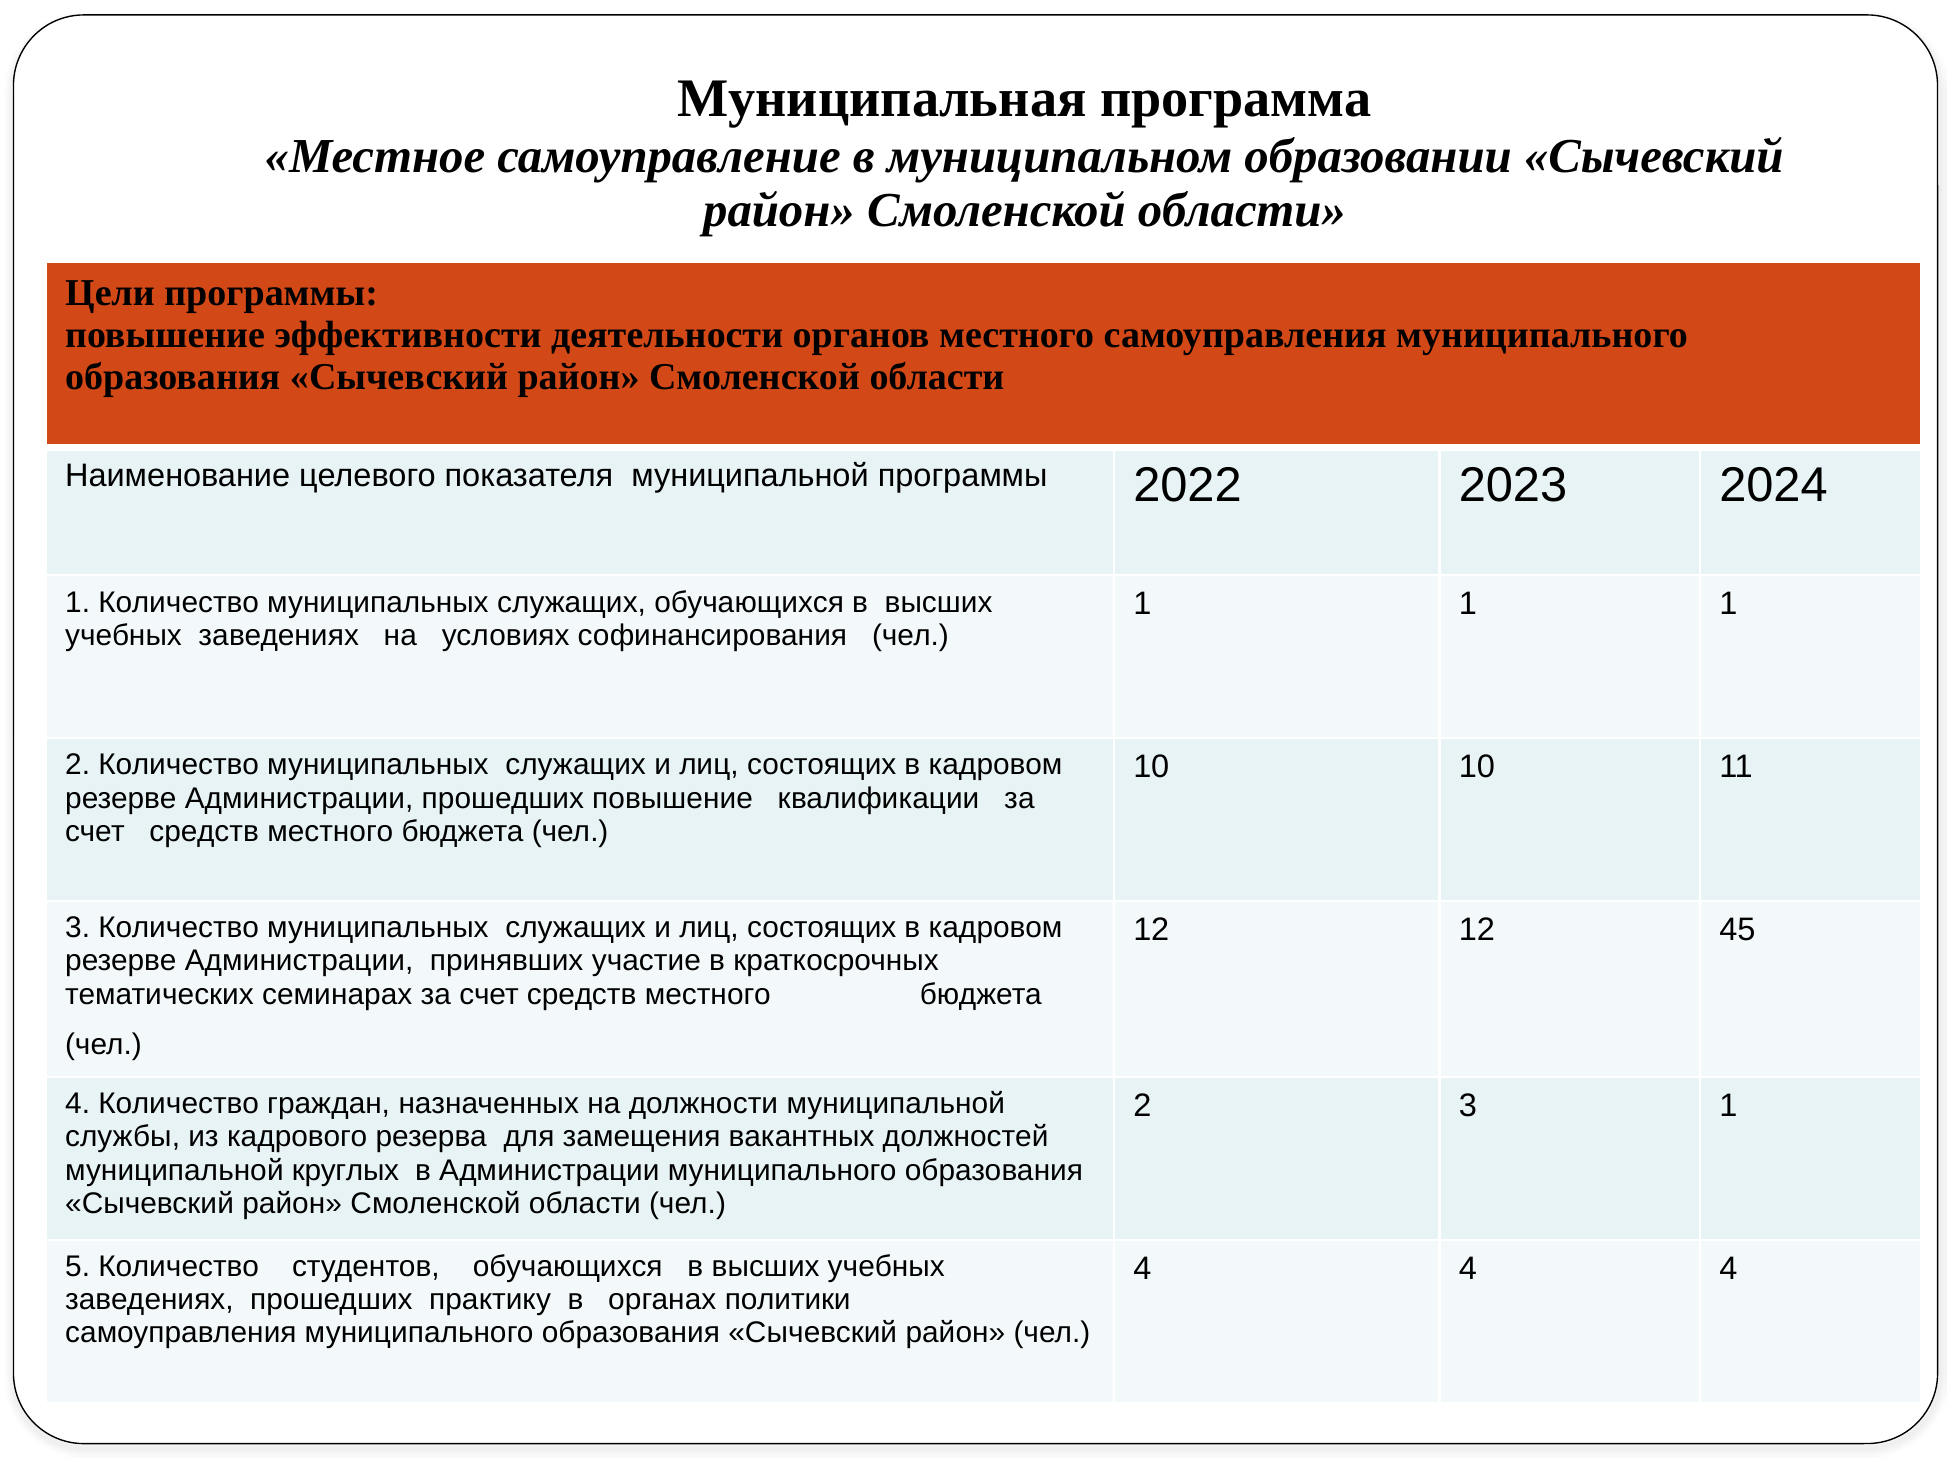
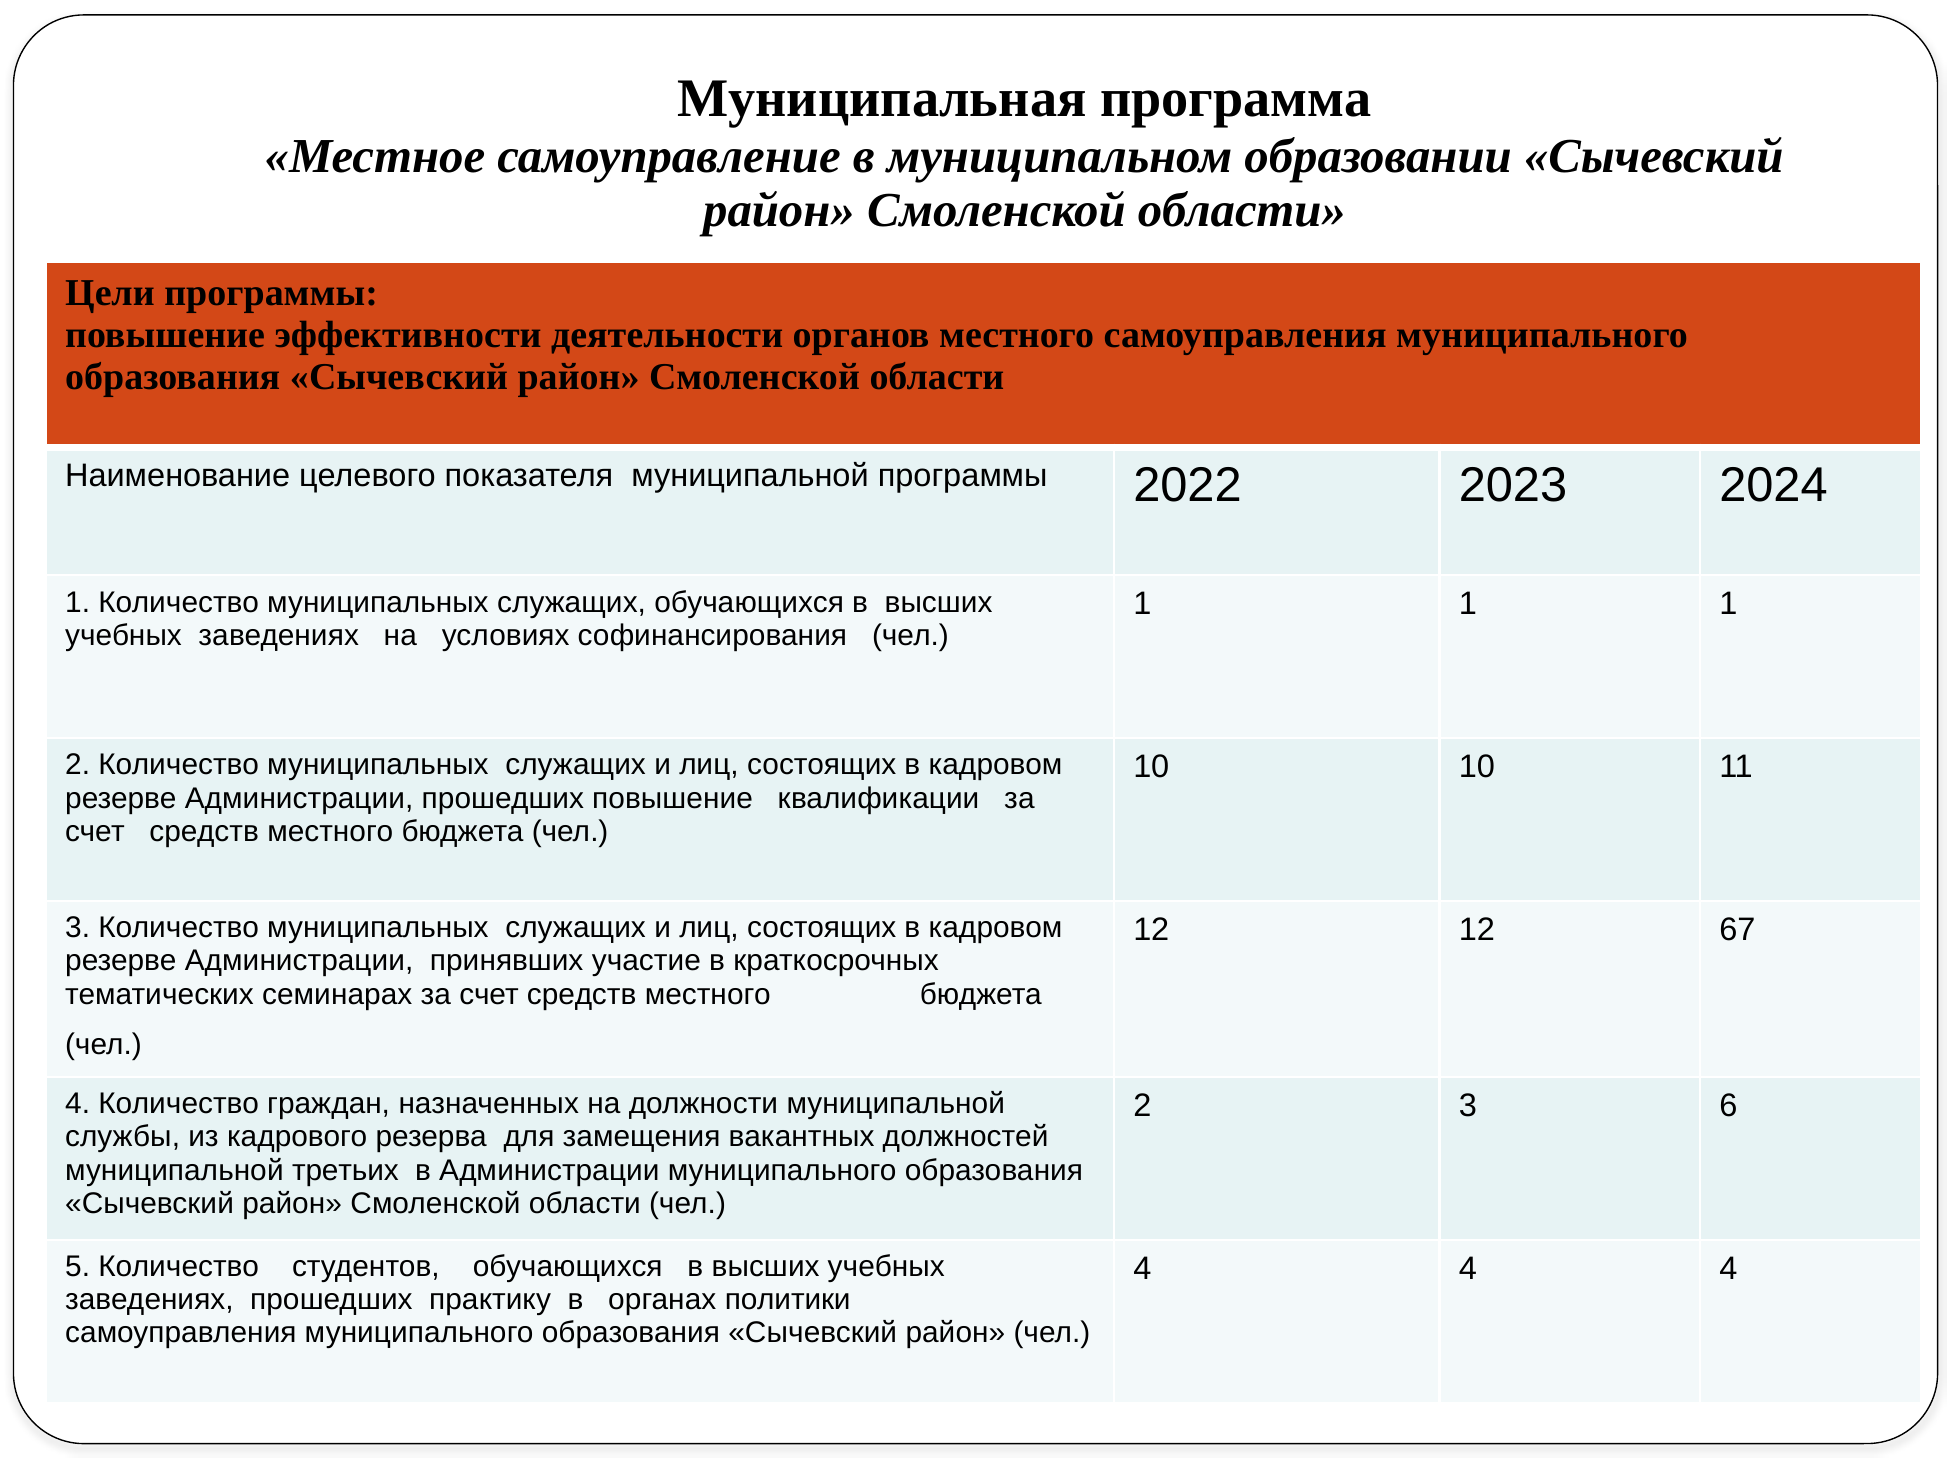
45: 45 -> 67 (1737, 930)
3 1: 1 -> 6 (1728, 1106)
круглых: круглых -> третьих (345, 1170)
